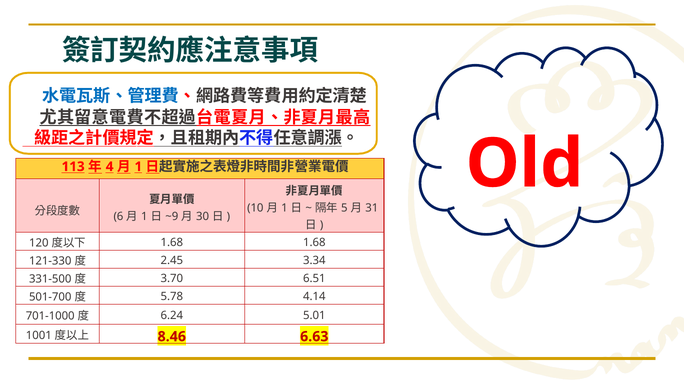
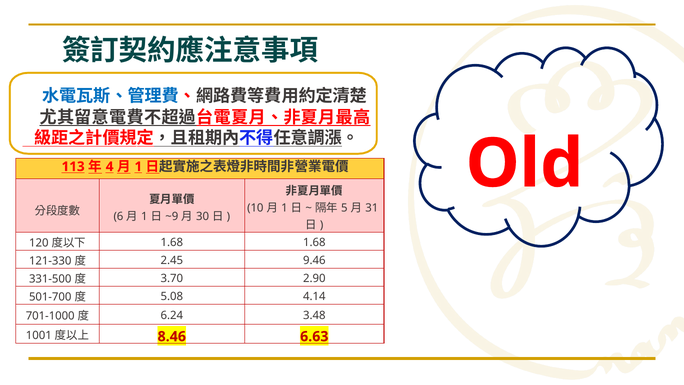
3.34: 3.34 -> 9.46 (314, 260)
6.51: 6.51 -> 2.90 (314, 278)
5.78: 5.78 -> 5.08 (172, 296)
5.01: 5.01 -> 3.48 (314, 315)
